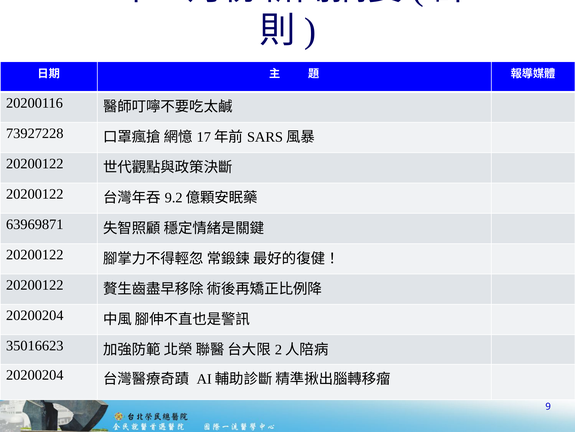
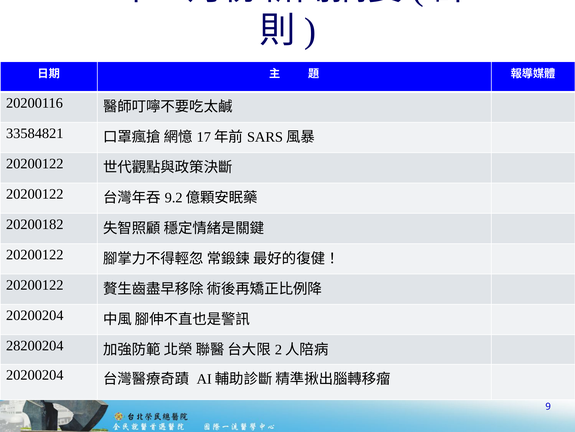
73927228: 73927228 -> 33584821 (35, 133)
63969871: 63969871 -> 20200182 (35, 224)
35016623: 35016623 -> 28200204 (35, 345)
